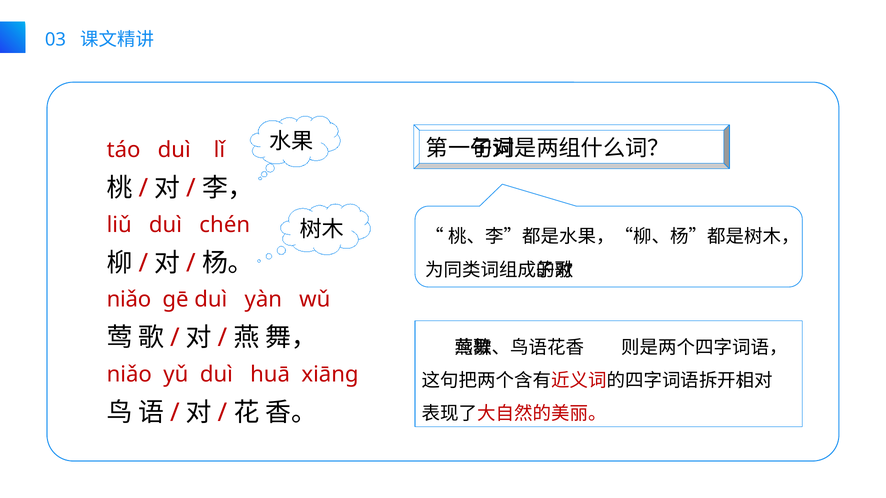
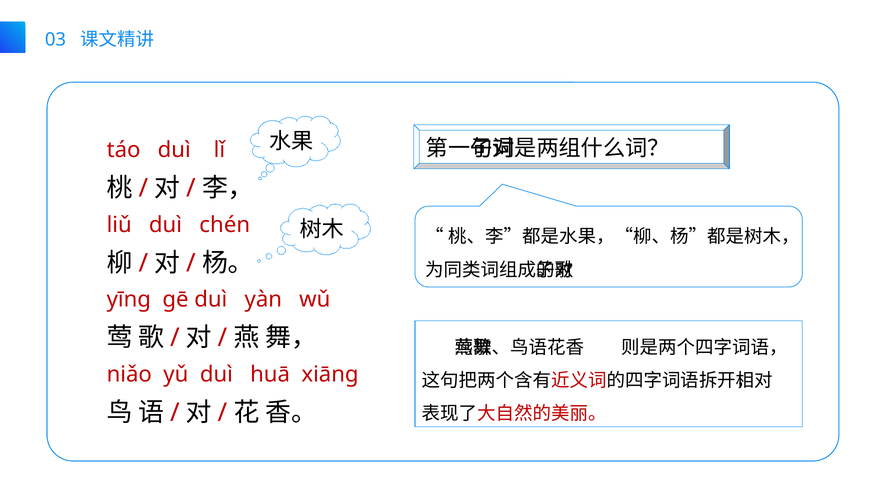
niǎo: niǎo -> yīng (129, 300)
